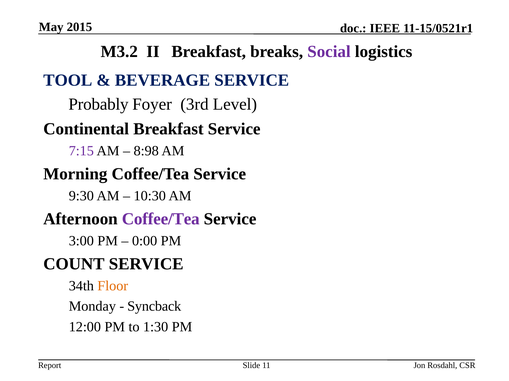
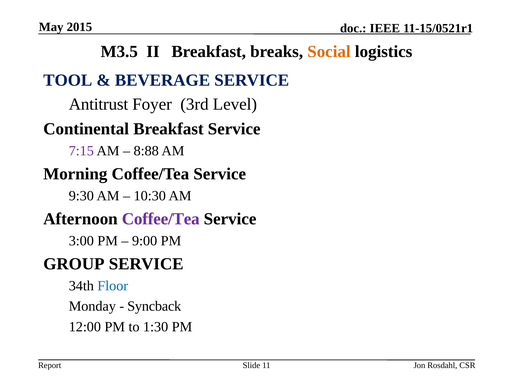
M3.2: M3.2 -> M3.5 (119, 52)
Social colour: purple -> orange (329, 52)
Probably: Probably -> Antitrust (98, 104)
8:98: 8:98 -> 8:88 (146, 151)
0:00: 0:00 -> 9:00 (145, 241)
COUNT: COUNT -> GROUP (74, 264)
Floor colour: orange -> blue (113, 286)
